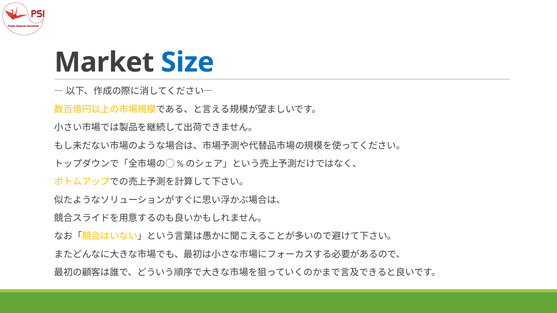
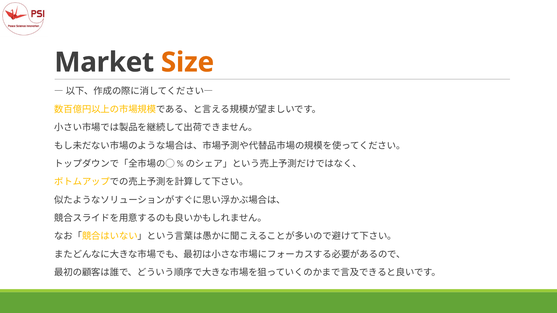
Size colour: blue -> orange (188, 62)
